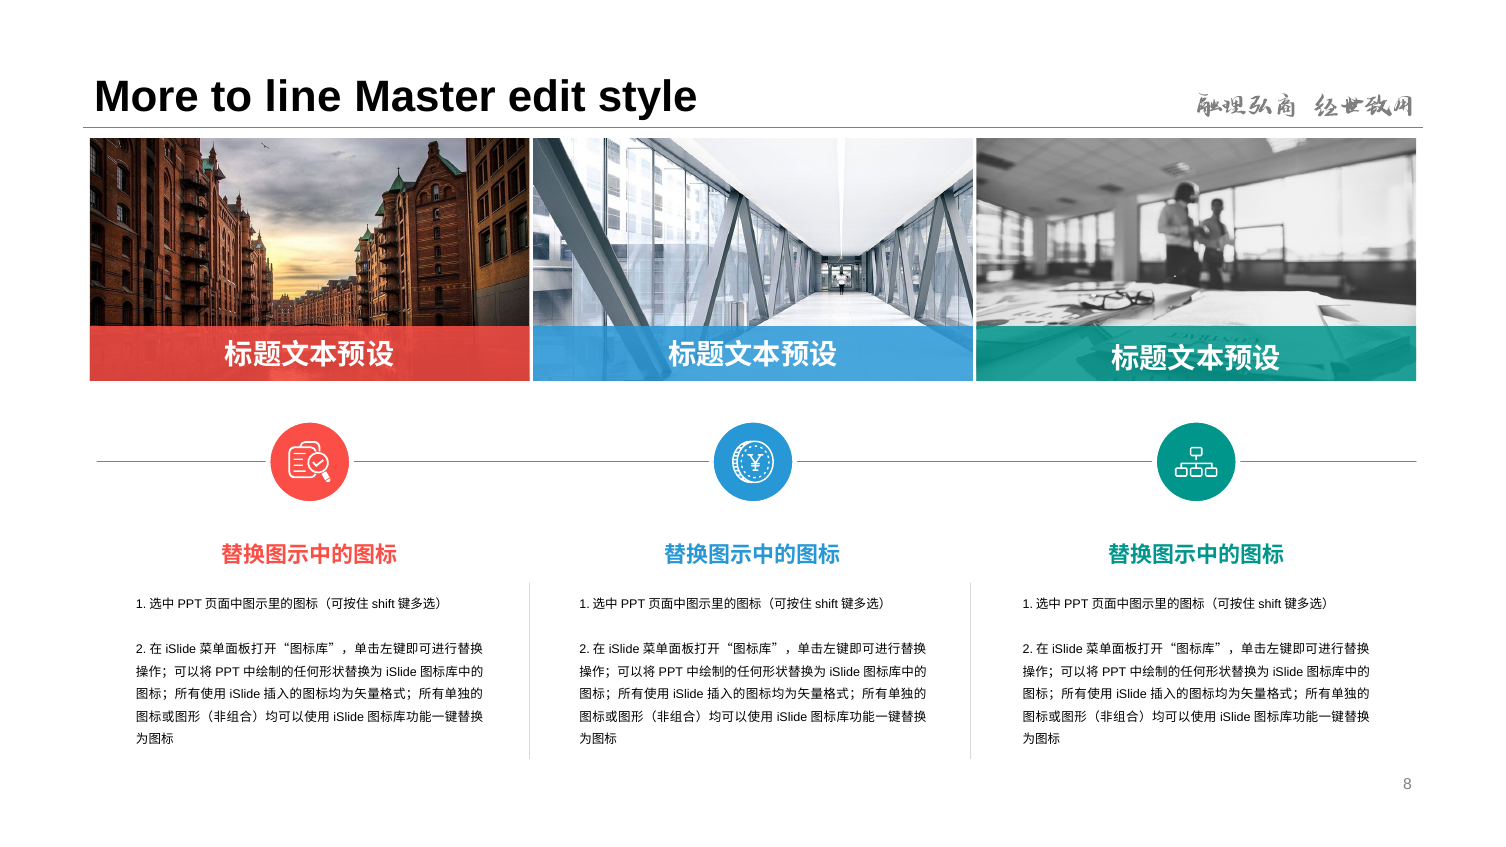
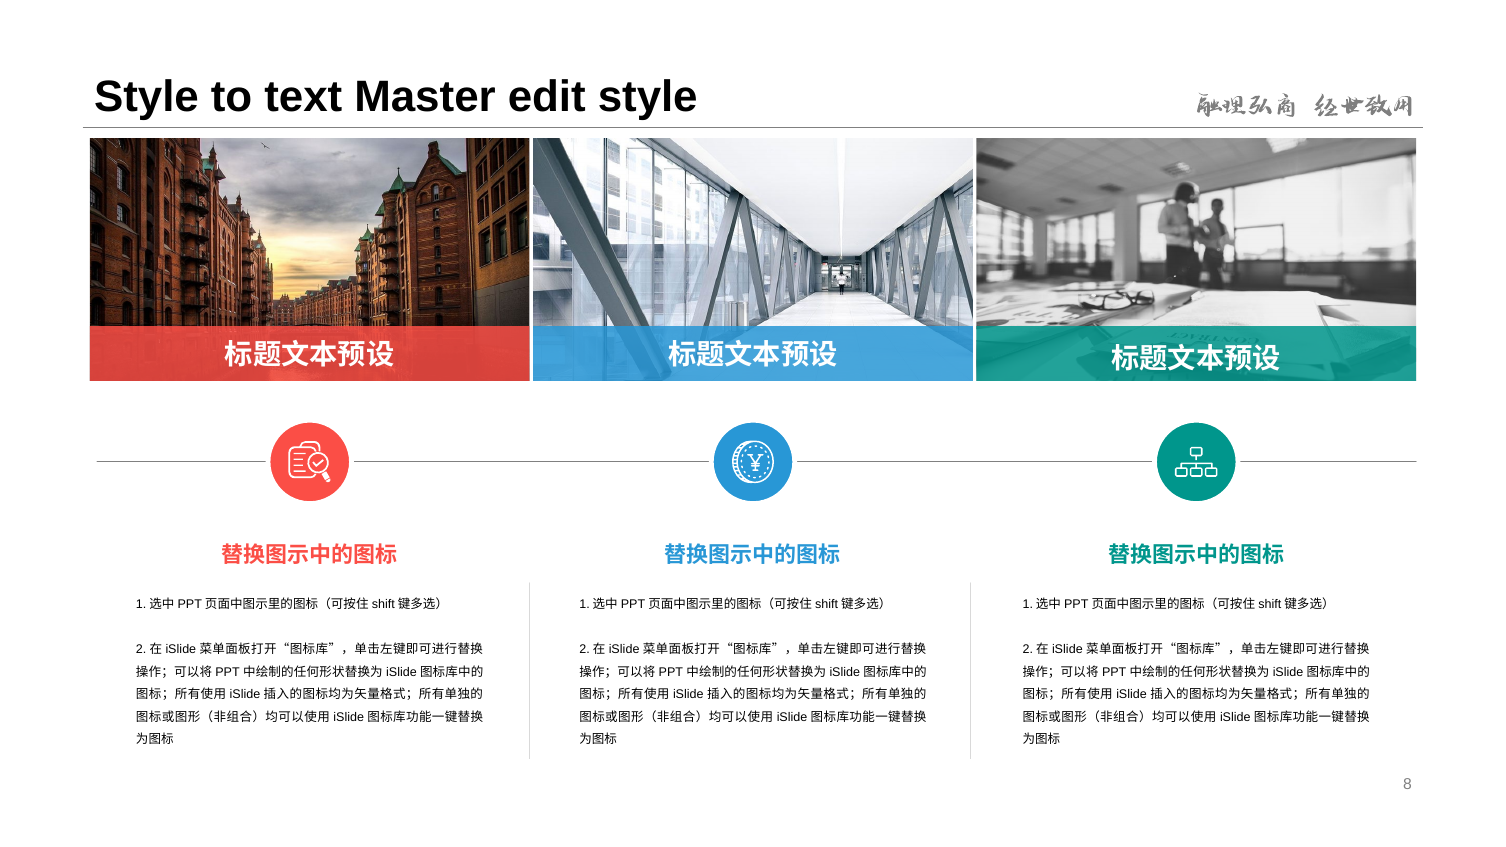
More: More -> Style (146, 97)
line: line -> text (303, 97)
